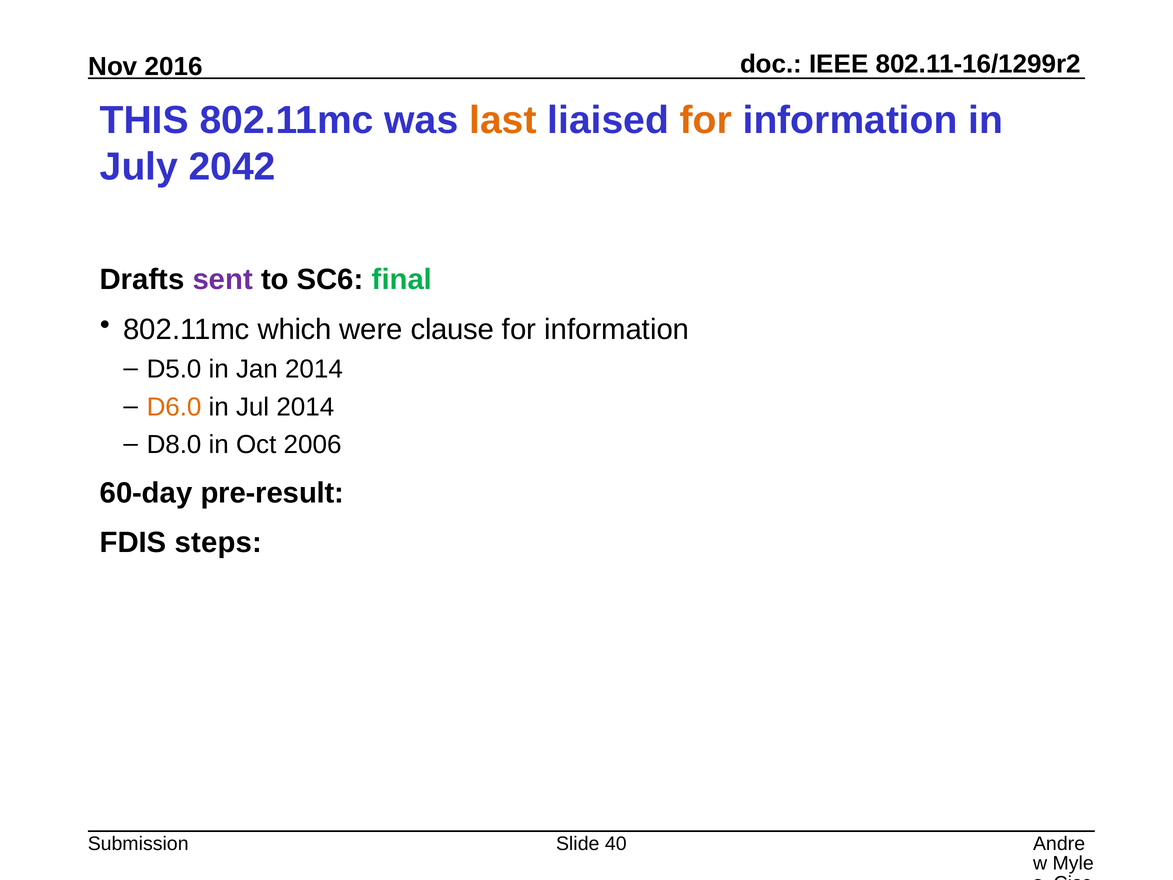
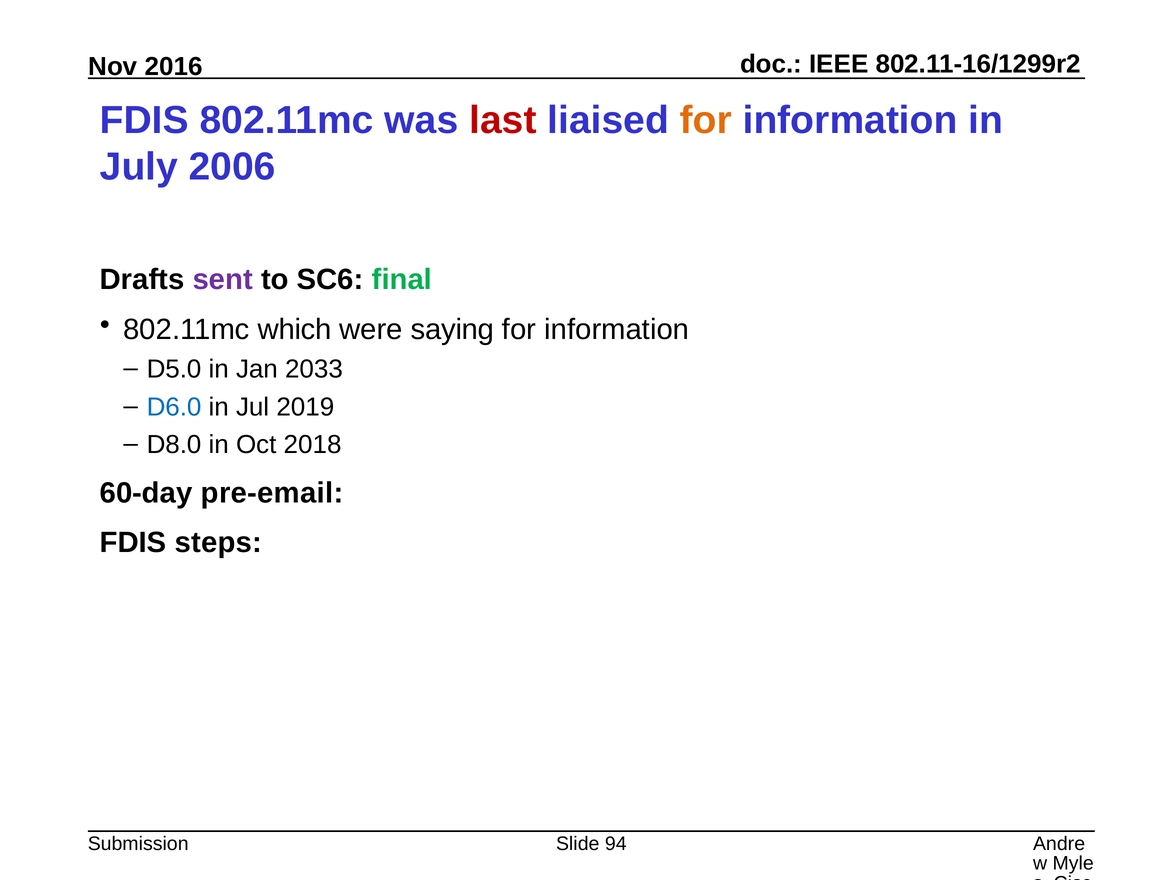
THIS: THIS -> FDIS (144, 120)
last colour: orange -> red (503, 120)
2042: 2042 -> 2006 (232, 167)
clause: clause -> saying (452, 330)
Jan 2014: 2014 -> 2033 (314, 369)
D6.0 colour: orange -> blue (174, 407)
Jul 2014: 2014 -> 2019 (305, 407)
2006: 2006 -> 2018 (313, 445)
pre-result: pre-result -> pre-email (272, 493)
40: 40 -> 94 (616, 844)
